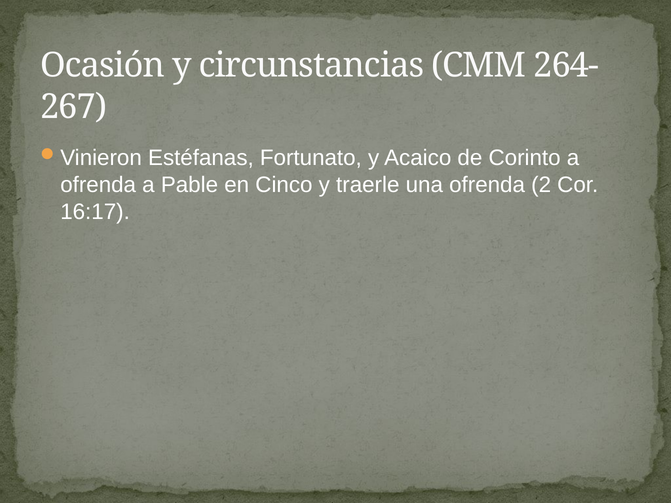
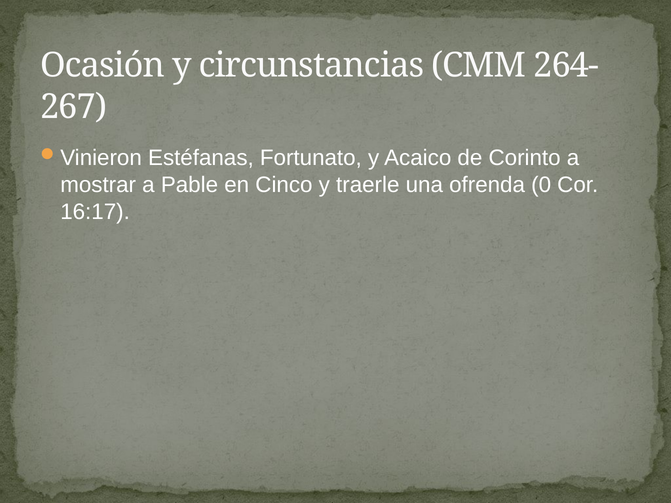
ofrenda: ofrenda -> mostrar (98, 185)
2: 2 -> 0 (541, 185)
